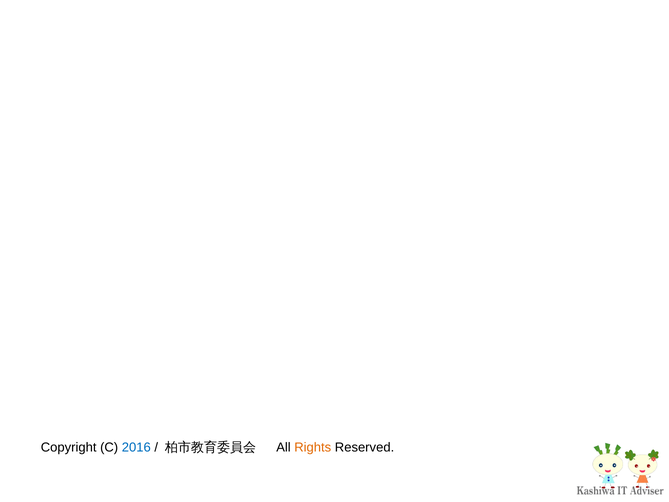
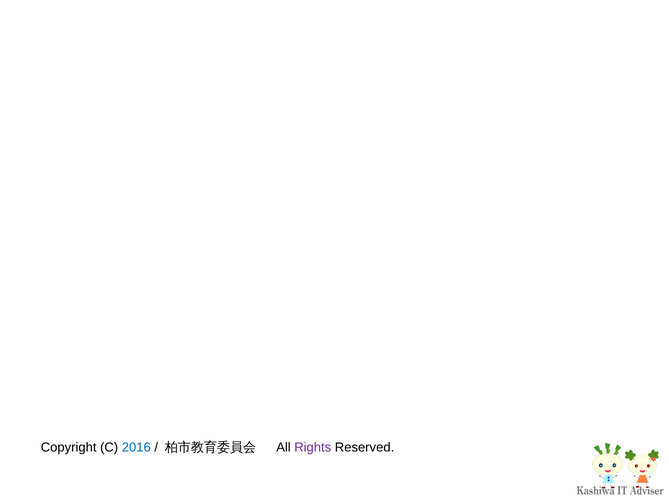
Rights colour: orange -> purple (313, 447)
